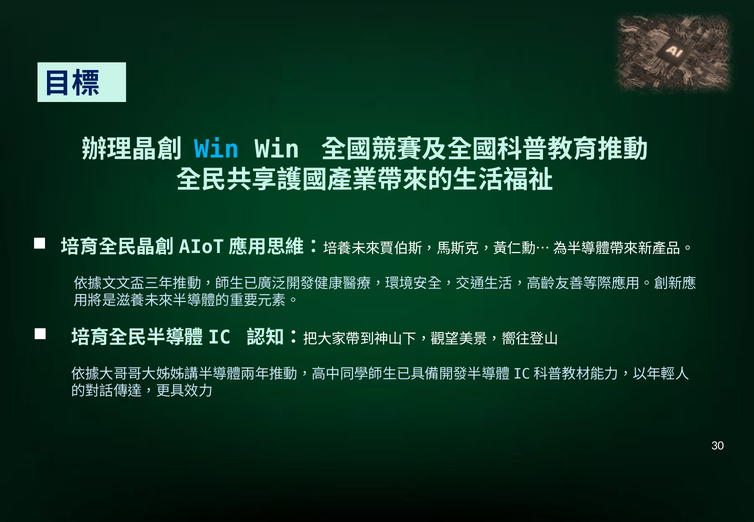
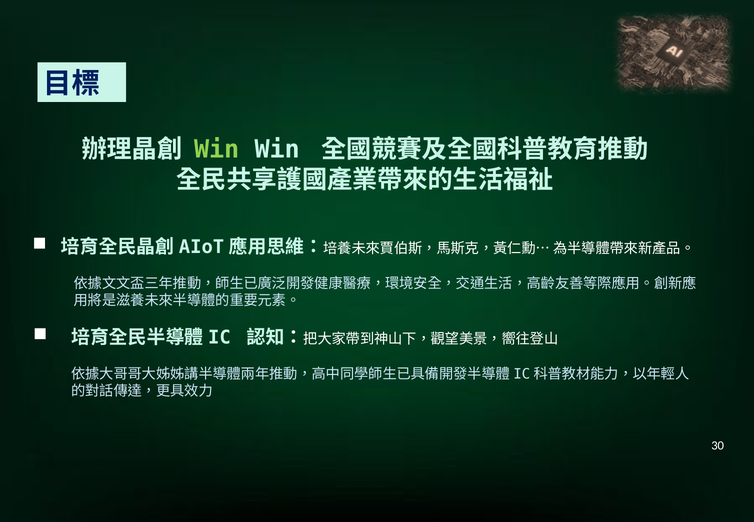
Win colour: light blue -> light green (217, 150)
